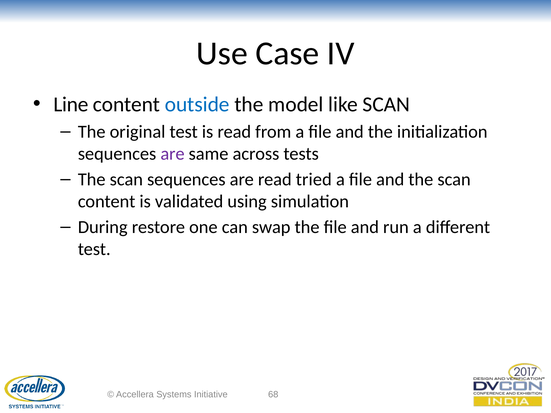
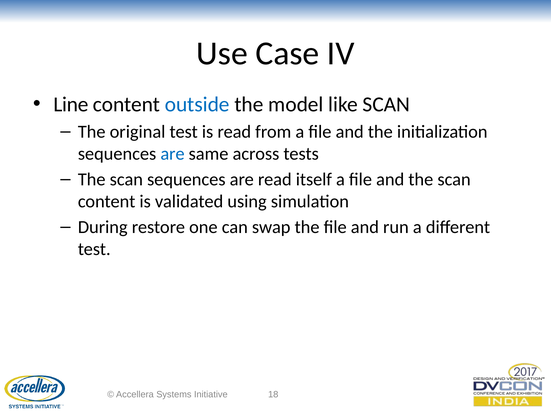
are colour: purple -> blue (173, 154)
tried: tried -> itself (314, 179)
68: 68 -> 18 (273, 395)
